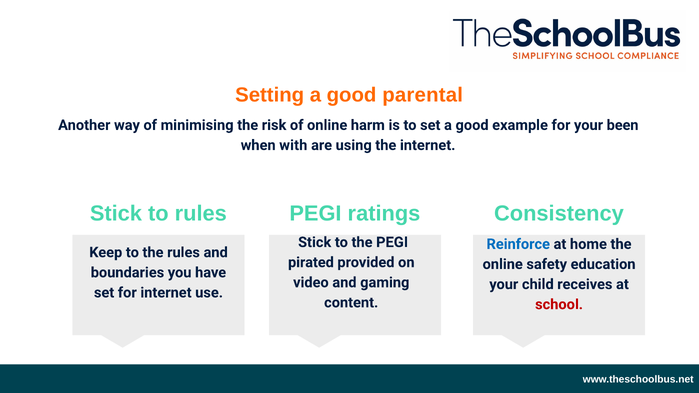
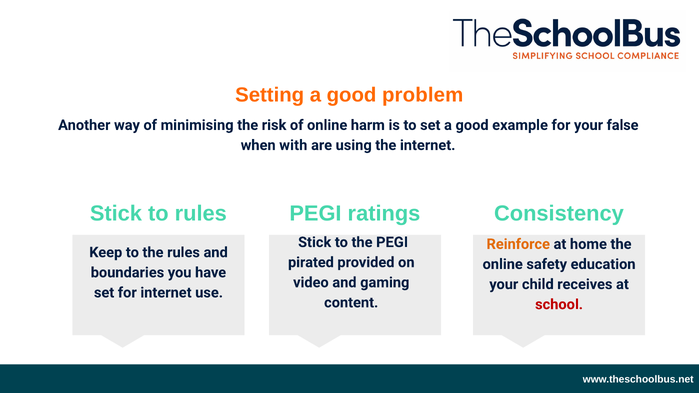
parental: parental -> problem (423, 95)
been: been -> false (623, 125)
Reinforce colour: blue -> orange (518, 244)
